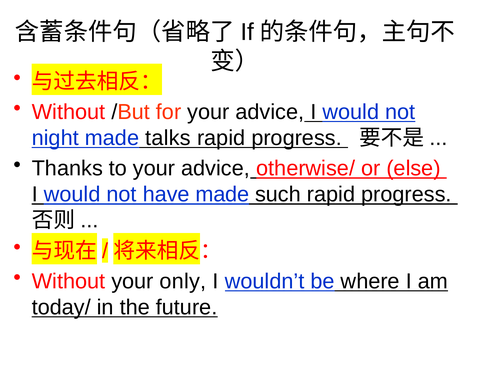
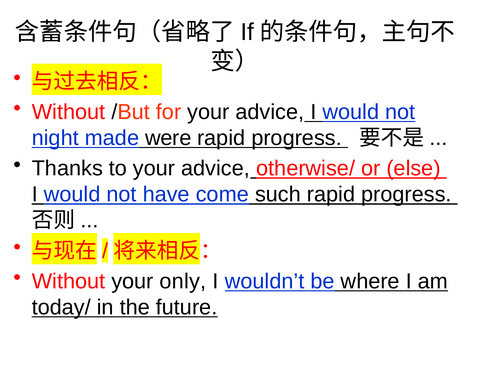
talks: talks -> were (168, 138)
have made: made -> come (222, 194)
